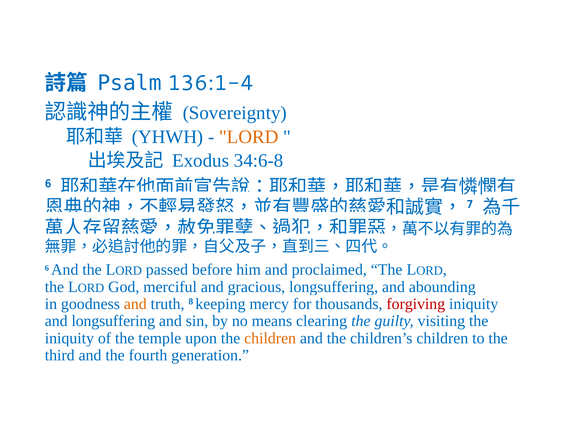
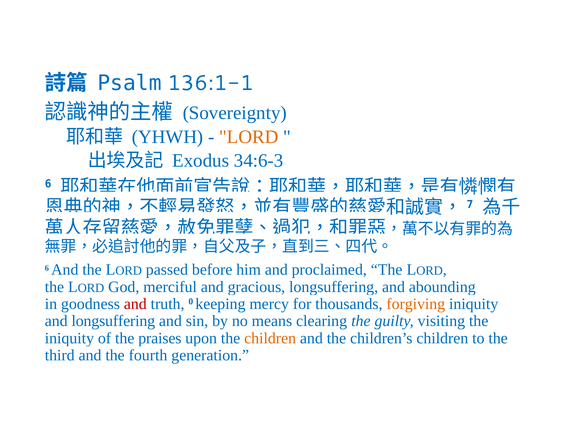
136:1-4: 136:1-4 -> 136:1-1 (211, 83)
34:6-8: 34:6-8 -> 34:6-3 (259, 160)
and colour: orange -> red (135, 304)
8: 8 -> 0 (191, 301)
forgiving colour: red -> orange (416, 304)
temple: temple -> praises (160, 338)
